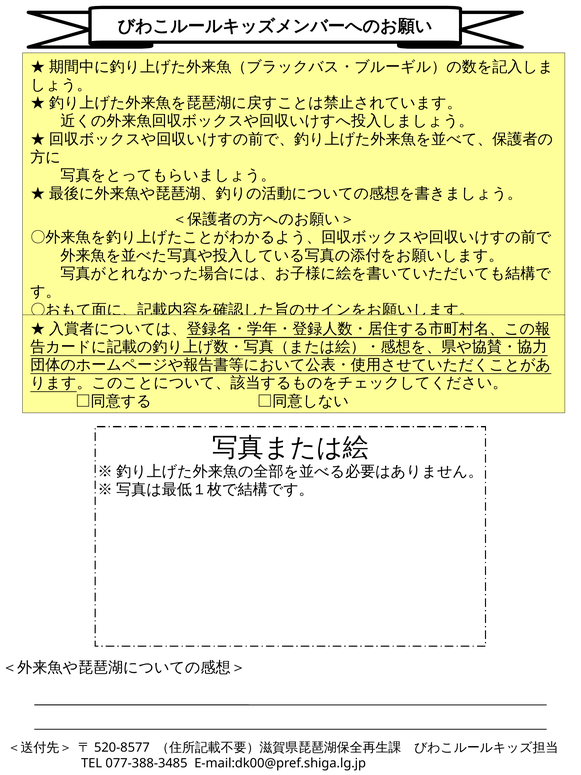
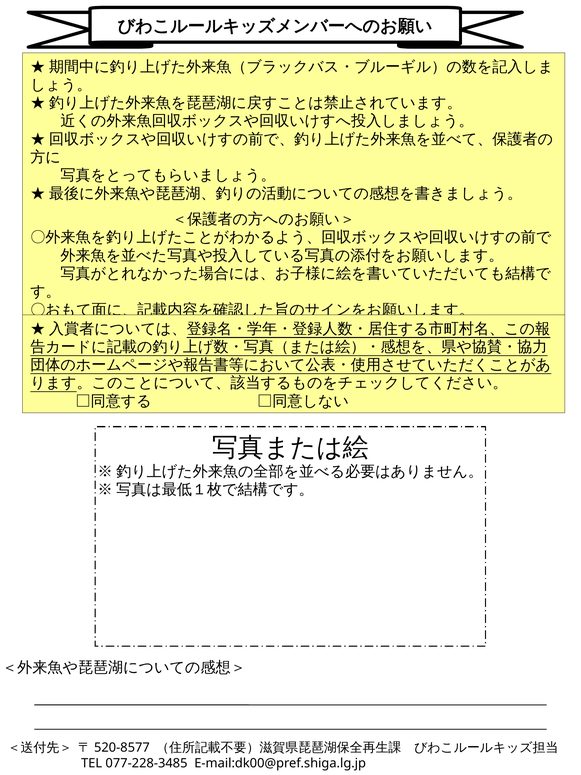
077-388-3485: 077-388-3485 -> 077-228-3485 (146, 763)
